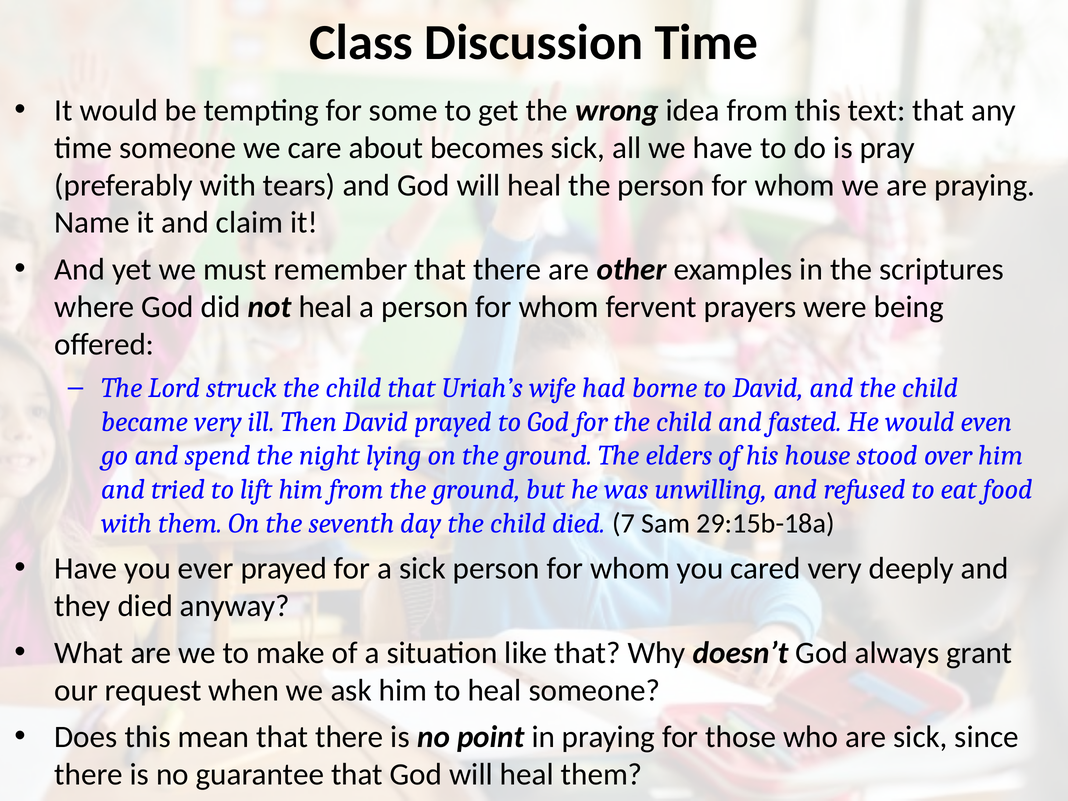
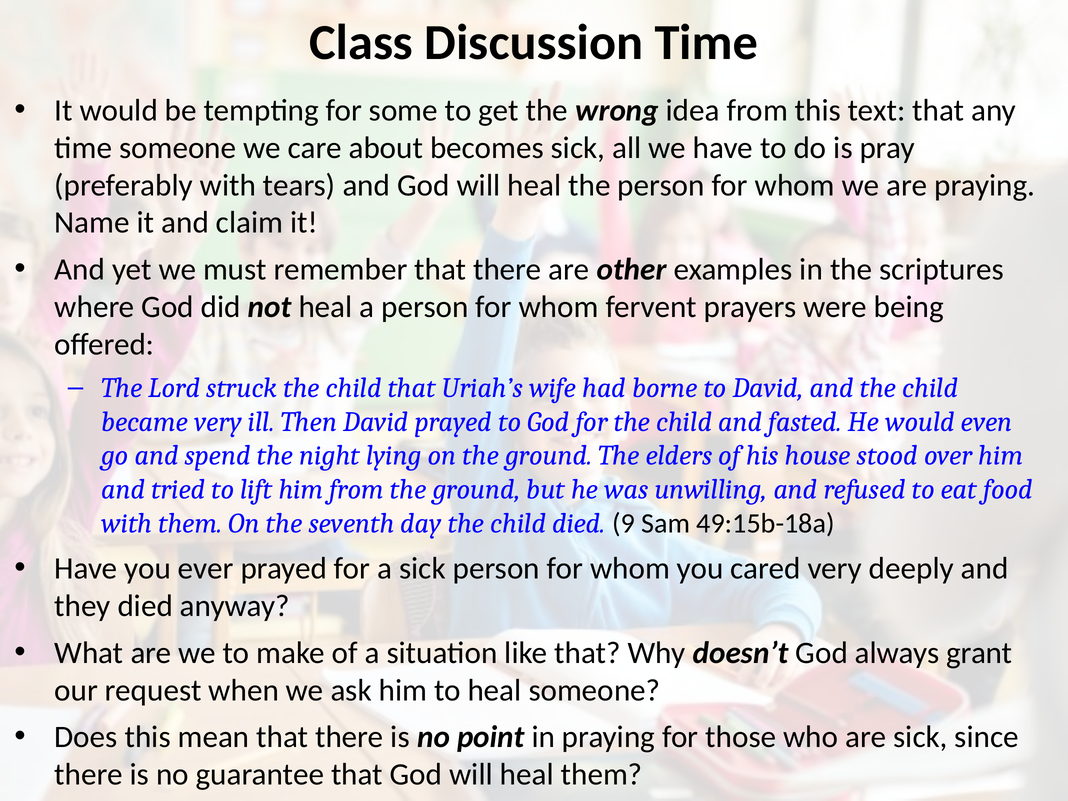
7: 7 -> 9 (624, 523)
29:15b-18a: 29:15b-18a -> 49:15b-18a (765, 523)
